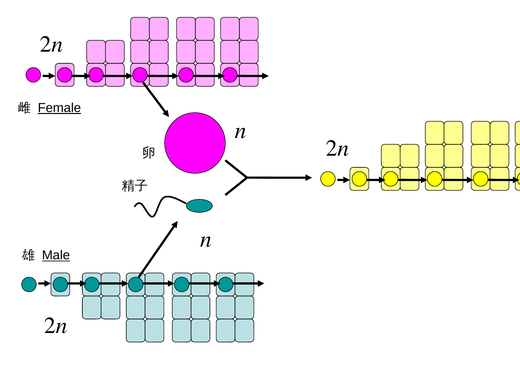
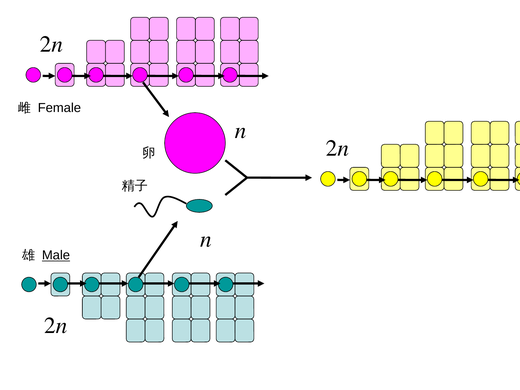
Female underline: present -> none (59, 108)
